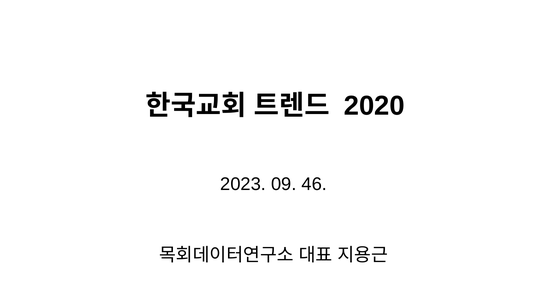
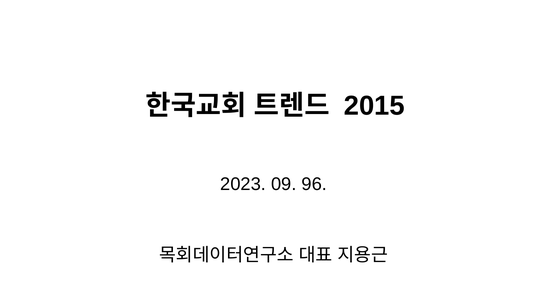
2020: 2020 -> 2015 (374, 106)
46: 46 -> 96 (314, 184)
